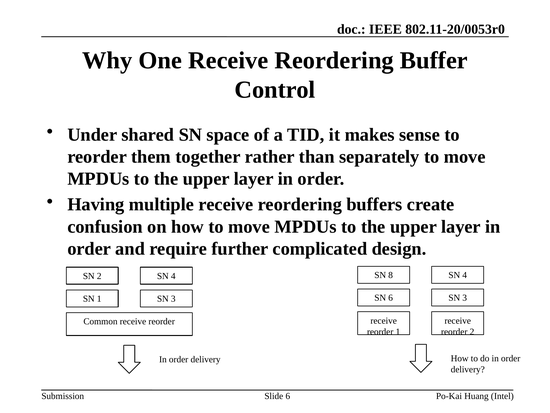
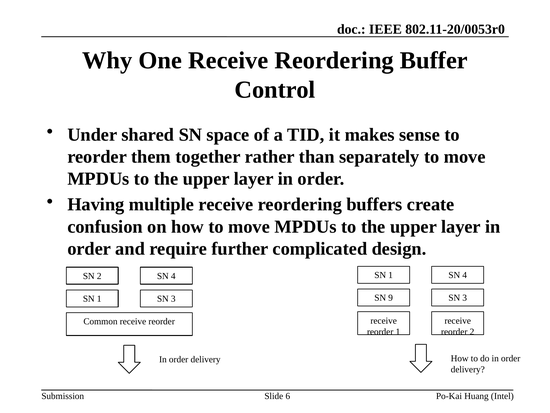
8: 8 -> 1 (391, 275)
SN 6: 6 -> 9 (391, 298)
